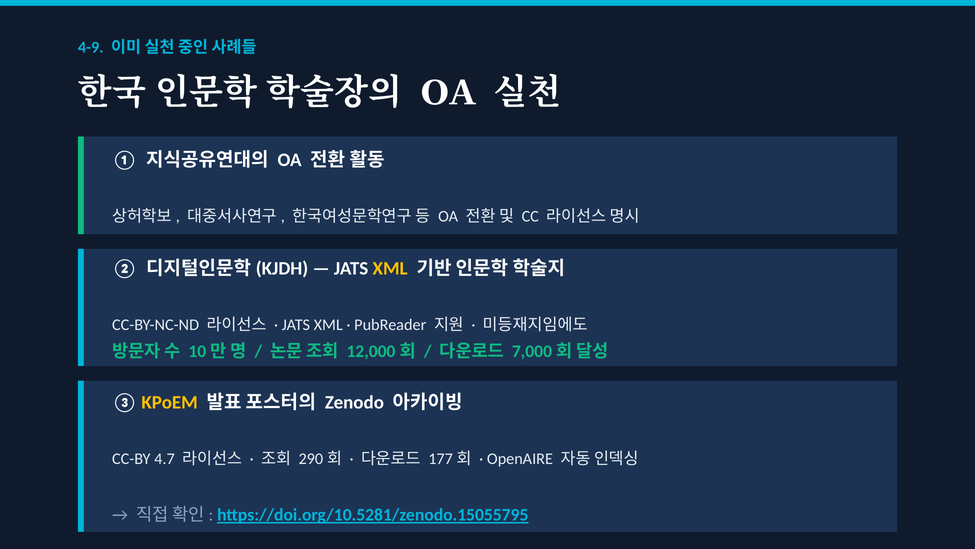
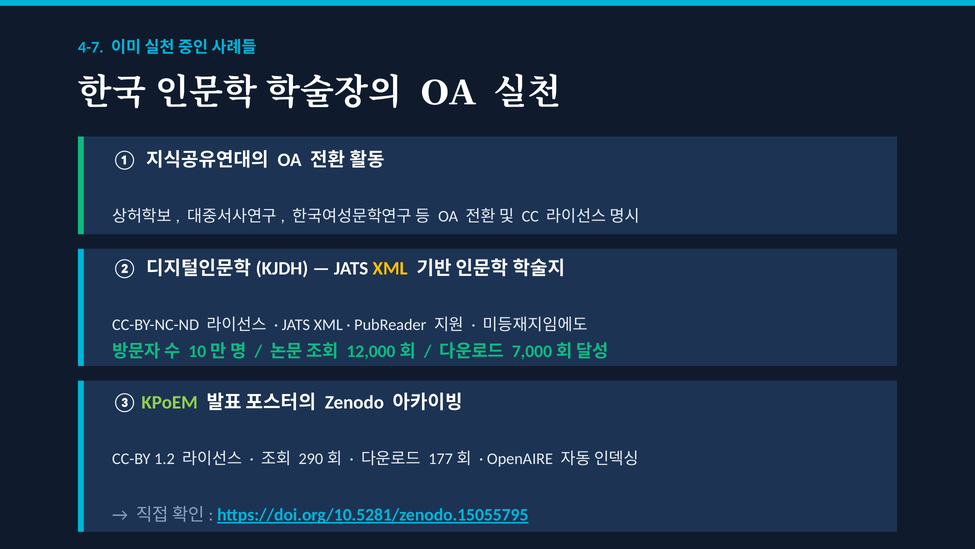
4-9: 4-9 -> 4-7 (91, 47)
KPoEM colour: yellow -> light green (170, 402)
4.7: 4.7 -> 1.2 (164, 458)
